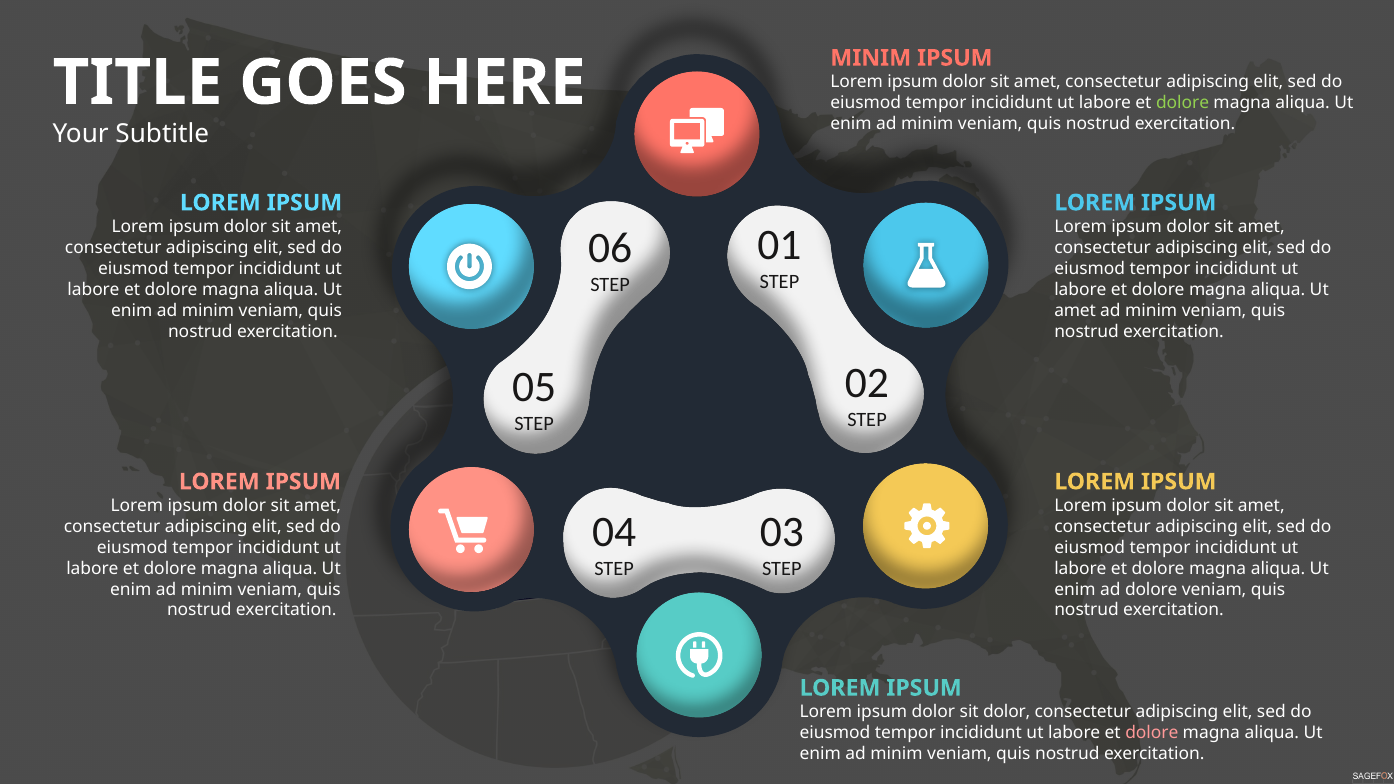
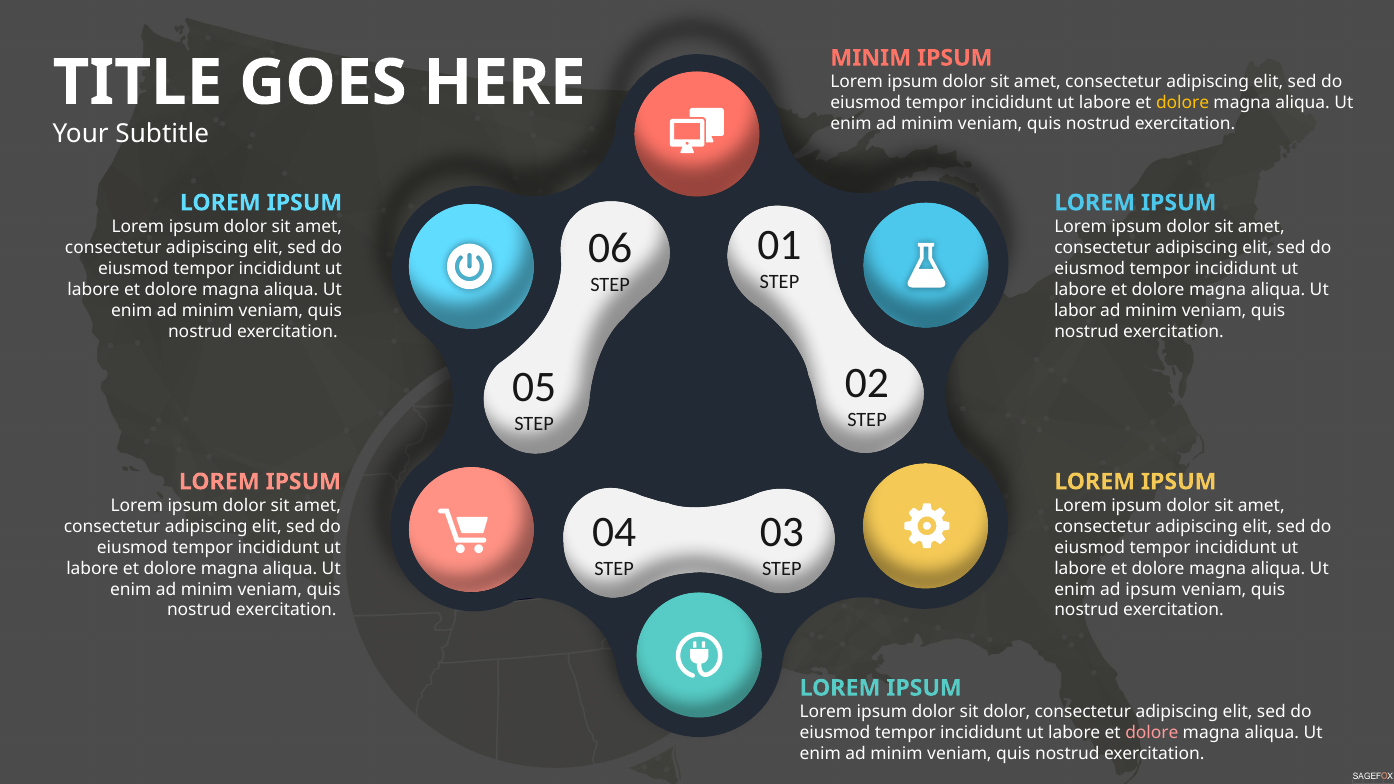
dolore colour: light green -> yellow (1183, 103)
amet: amet -> labor (1075, 310)
ad dolore: dolore -> ipsum (1151, 589)
